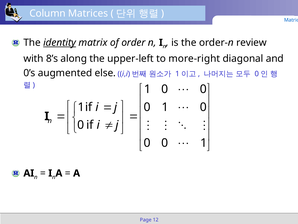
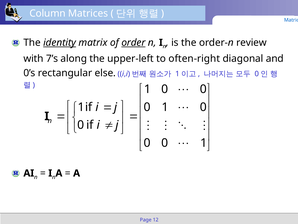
order underline: none -> present (133, 43)
8’s: 8’s -> 7’s (52, 58)
more-right: more-right -> often-right (194, 58)
augmented: augmented -> rectangular (65, 73)
